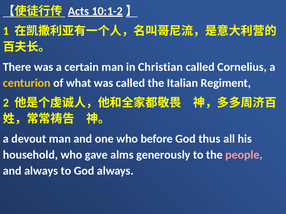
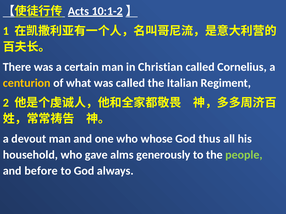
before: before -> whose (157, 139)
people colour: pink -> light green (244, 155)
and always: always -> before (41, 171)
